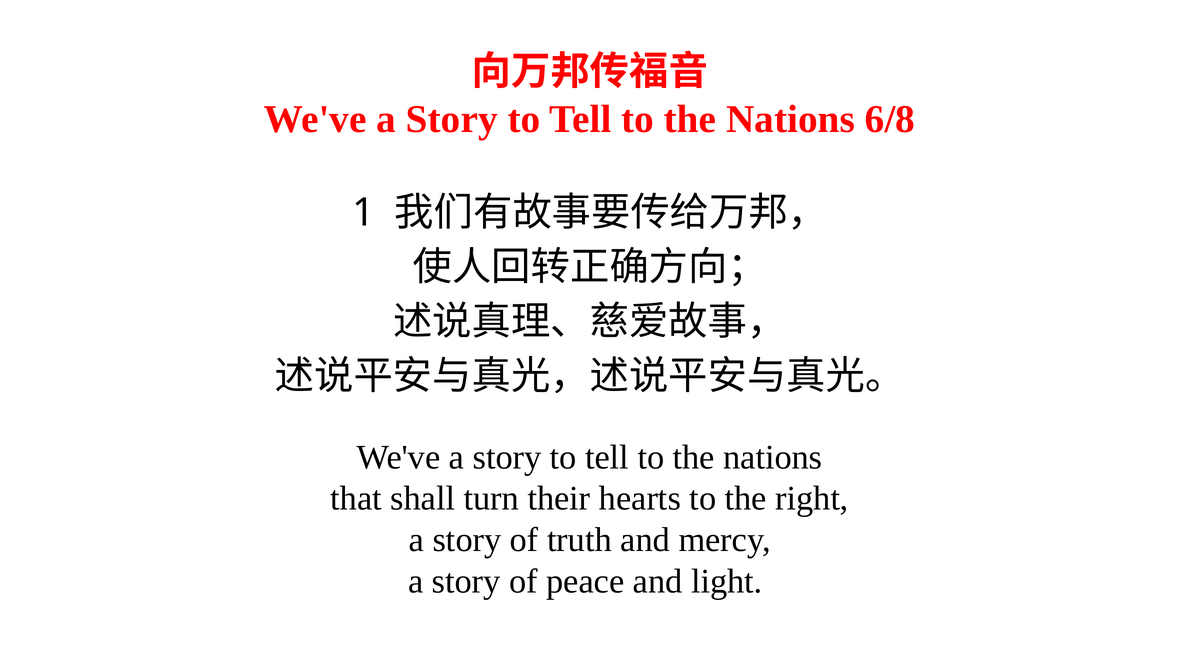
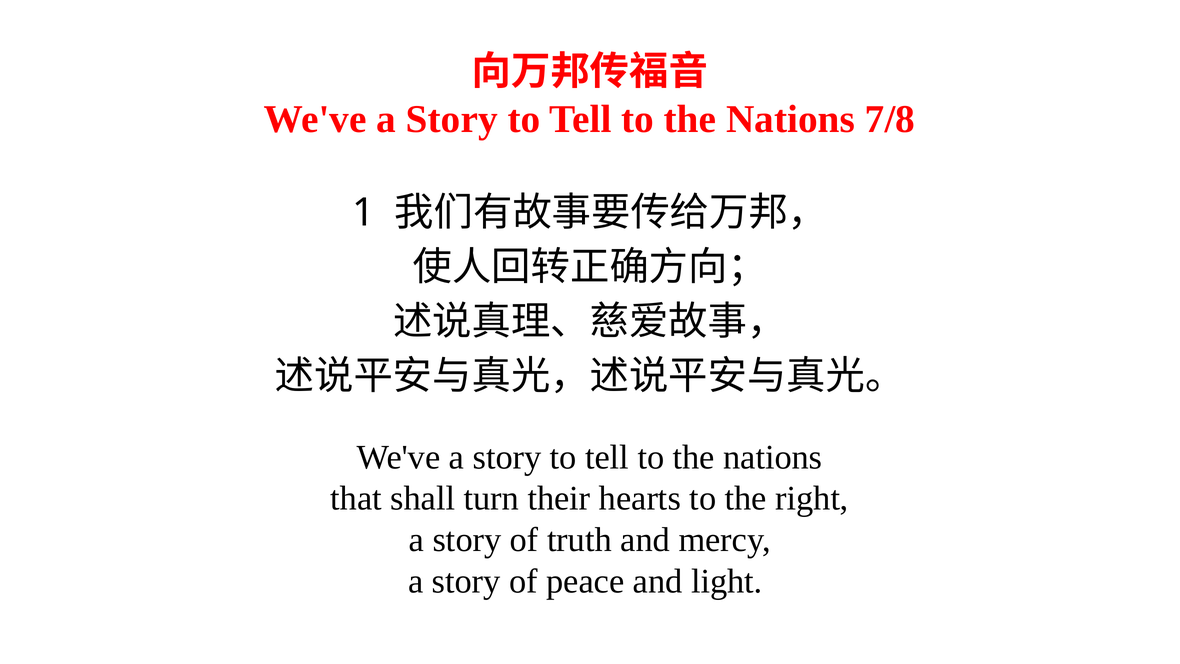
6/8: 6/8 -> 7/8 (890, 119)
